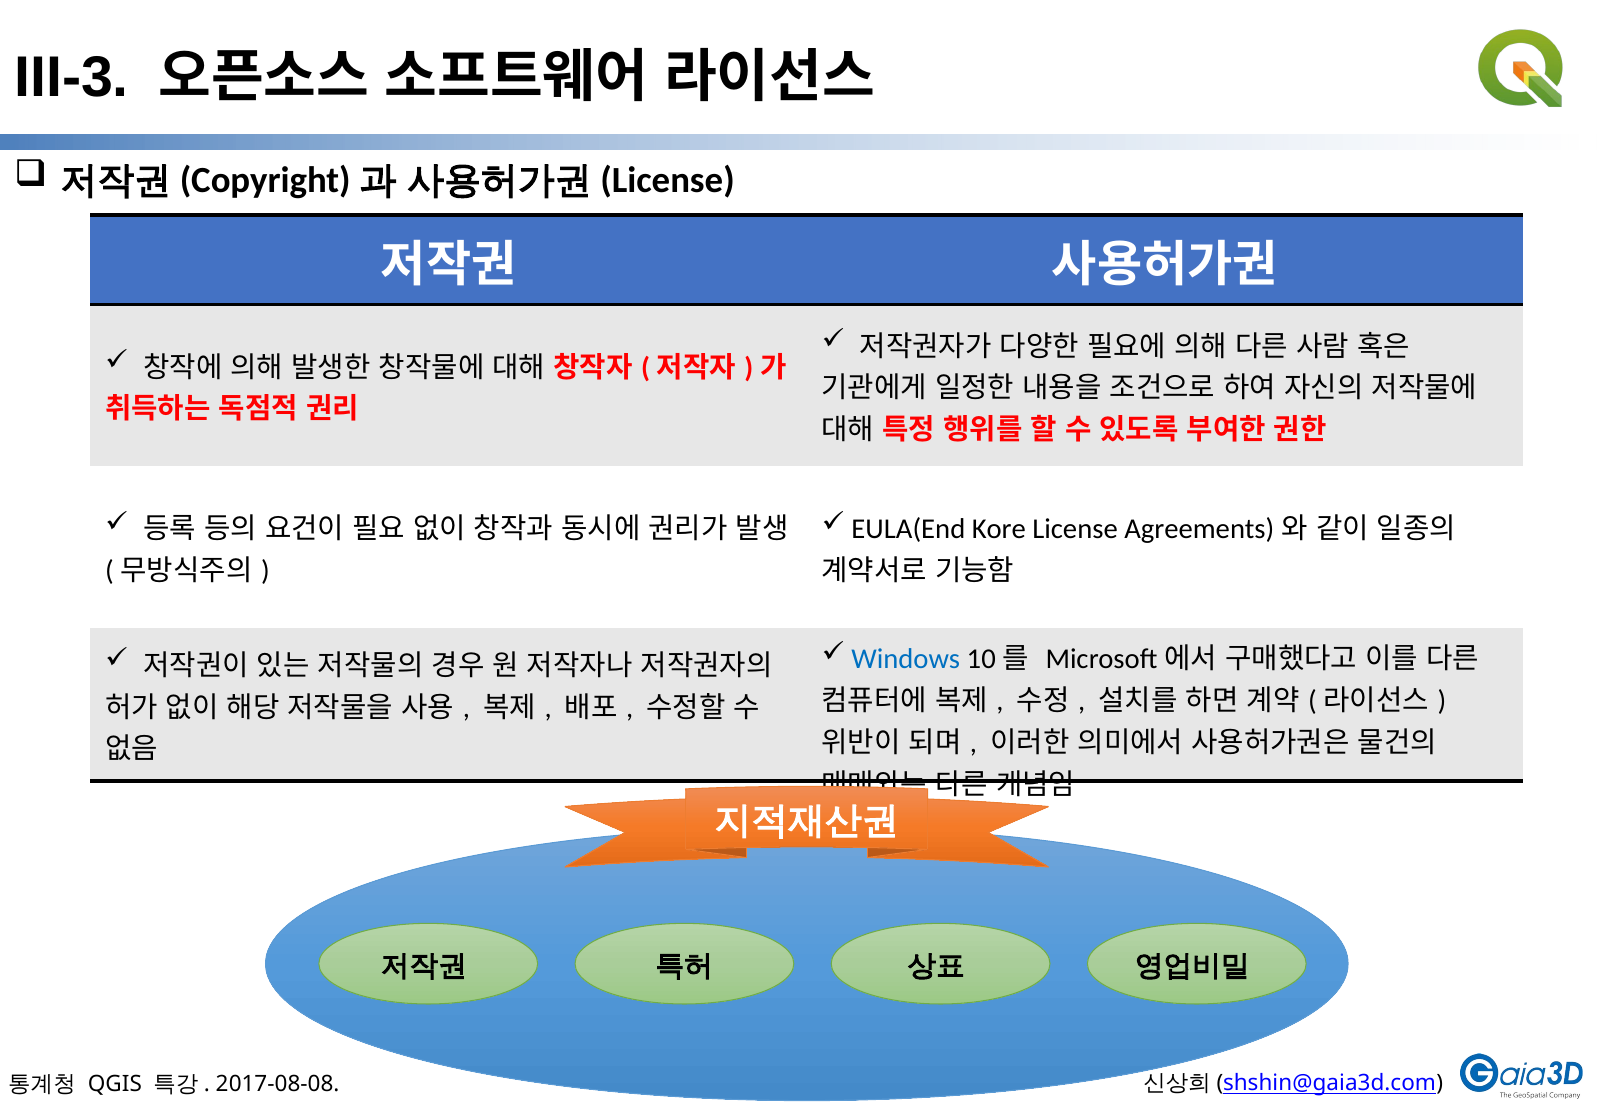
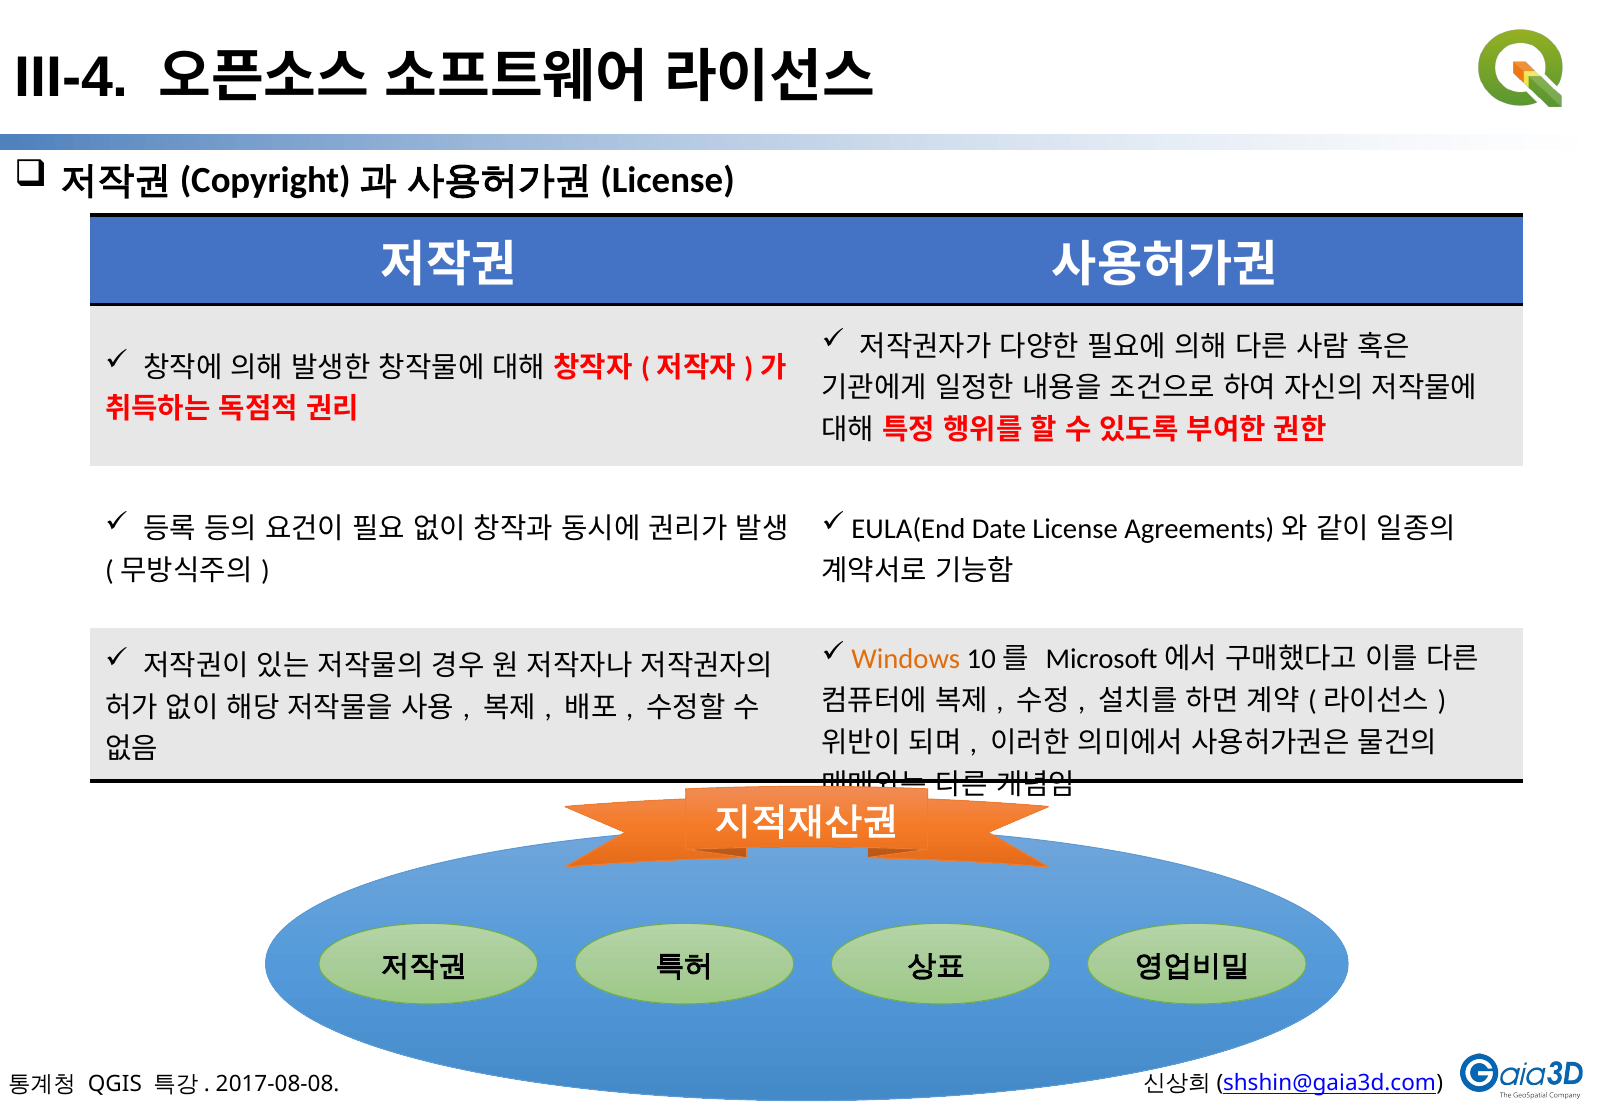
III-3: III-3 -> III-4 (72, 77)
Kore: Kore -> Date (999, 529)
Windows colour: blue -> orange (906, 659)
